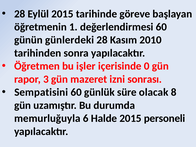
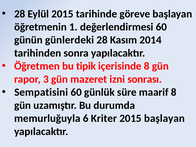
2010: 2010 -> 2014 (151, 40)
işler: işler -> tipik (86, 66)
içerisinde 0: 0 -> 8 (147, 66)
olacak: olacak -> maarif (154, 92)
Halde: Halde -> Kriter (104, 118)
2015 personeli: personeli -> başlayan (164, 118)
